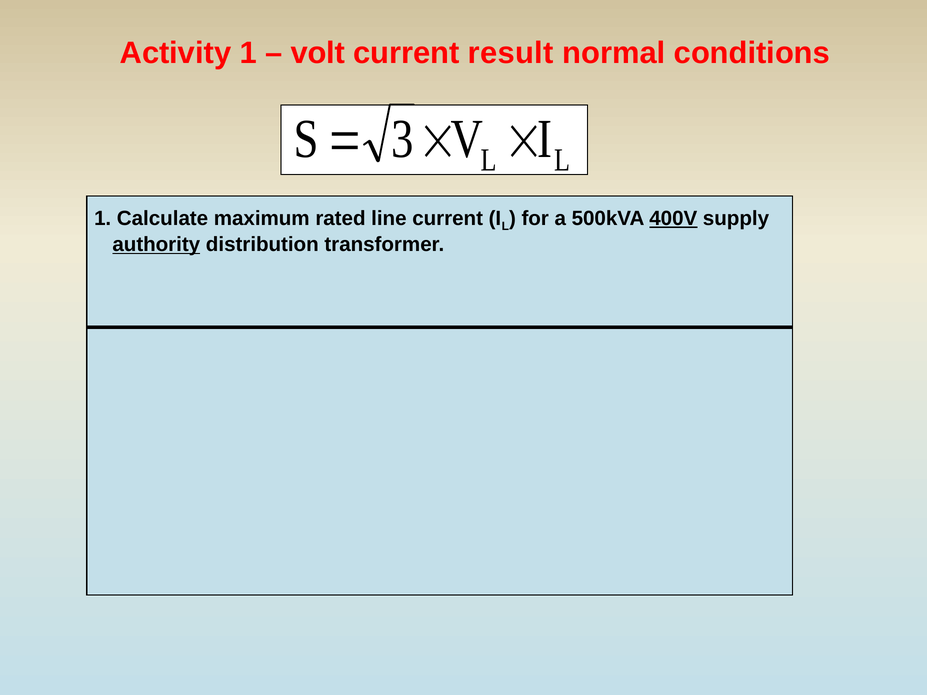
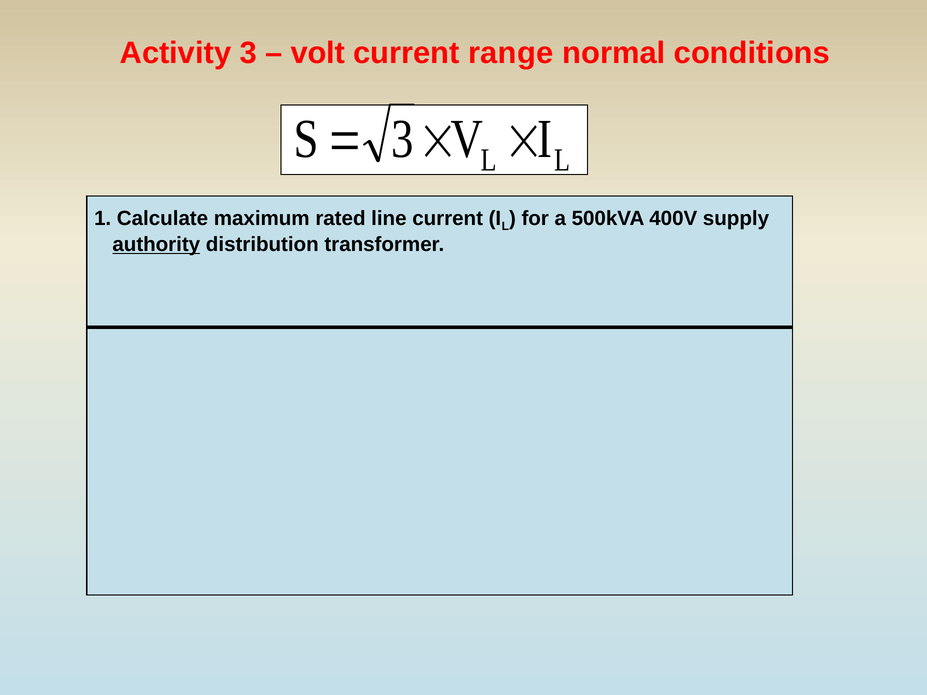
Activity 1: 1 -> 3 (248, 53)
result: result -> range (511, 53)
400V underline: present -> none (673, 219)
